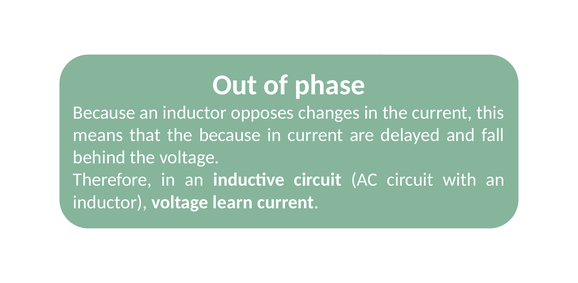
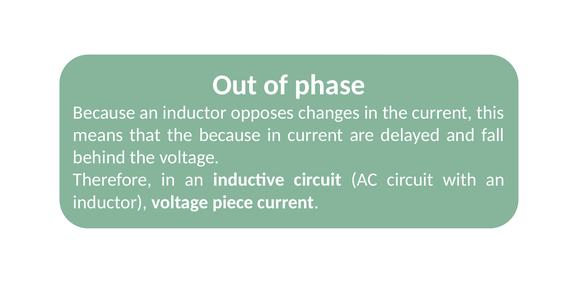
learn: learn -> piece (233, 202)
